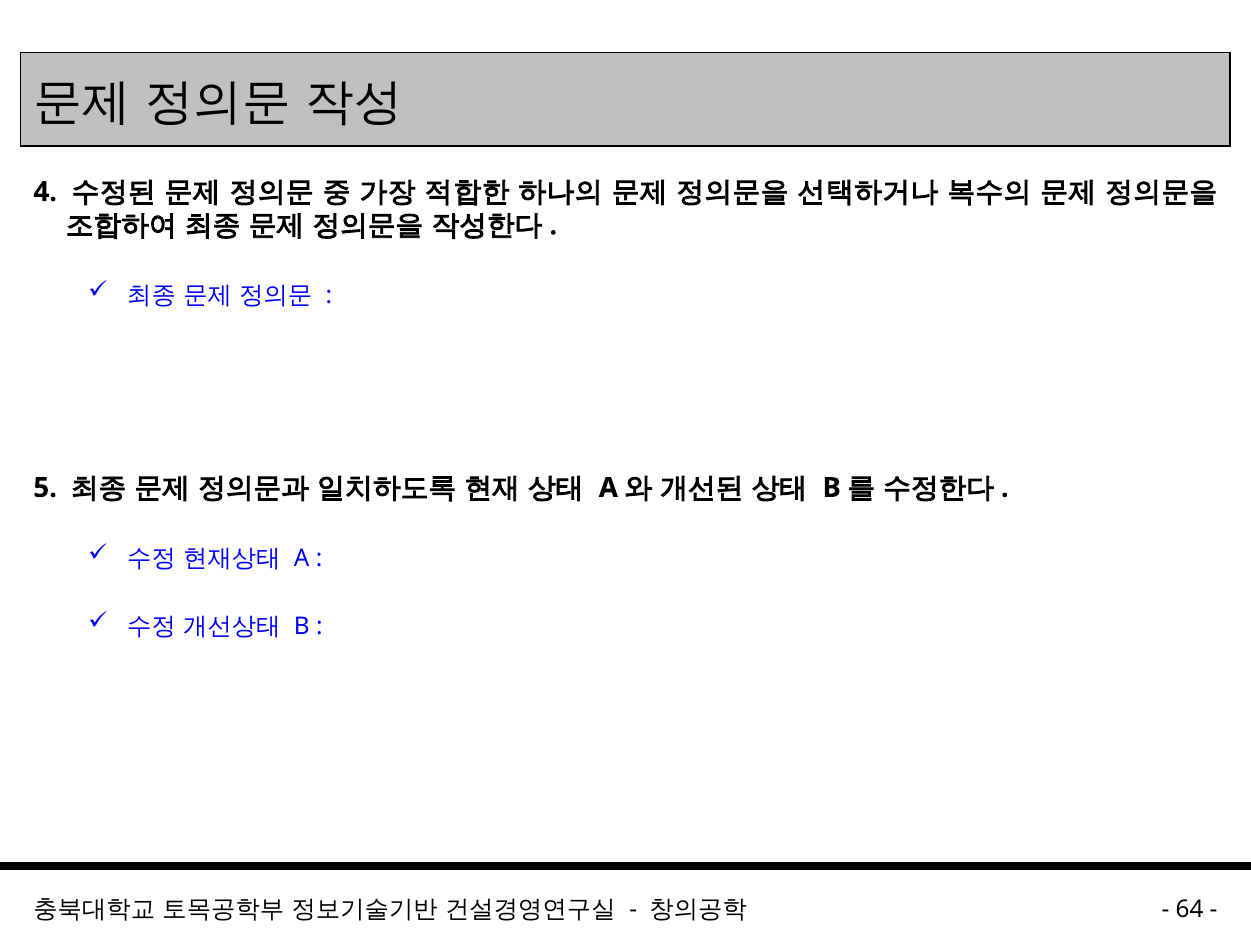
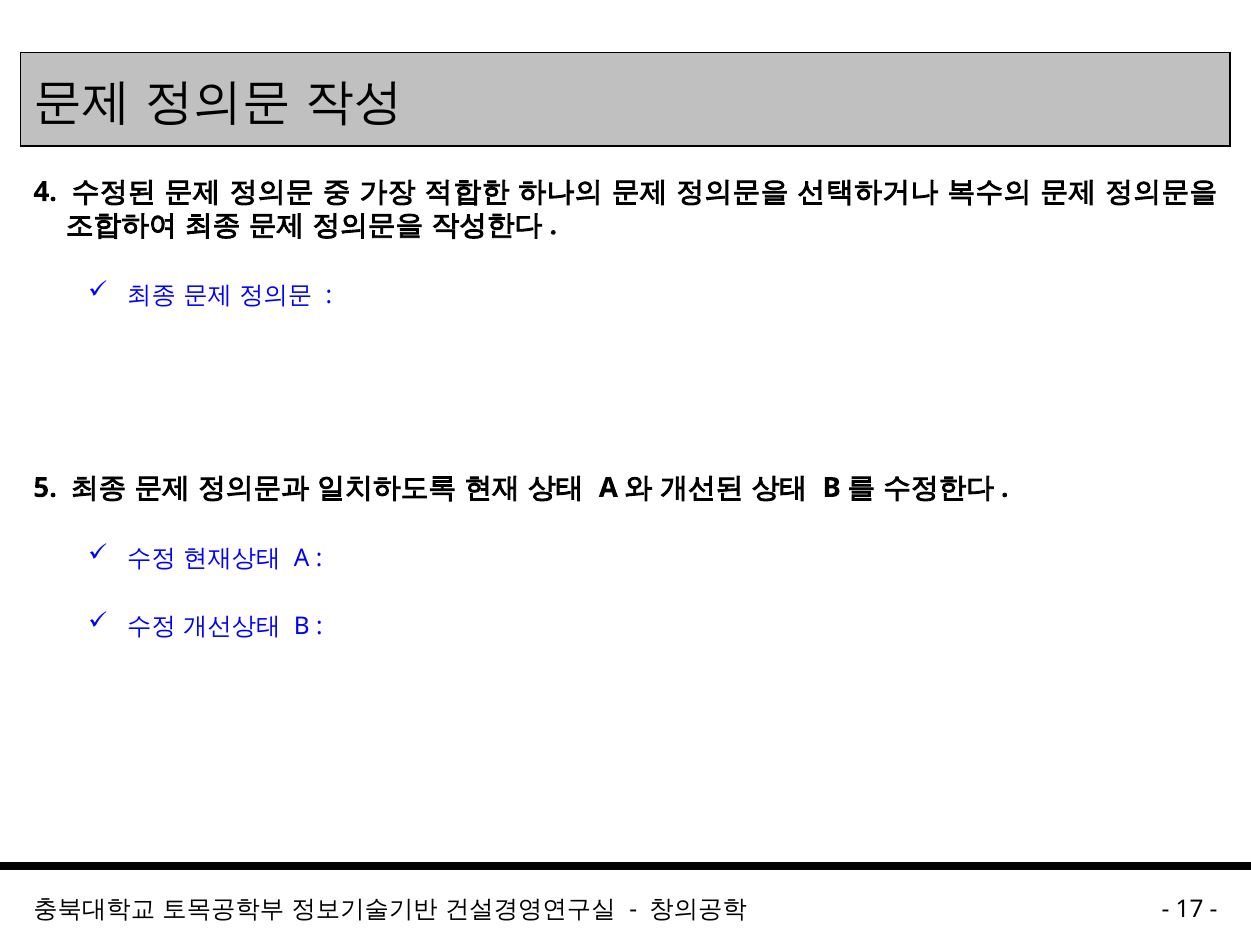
64: 64 -> 17 (1190, 909)
